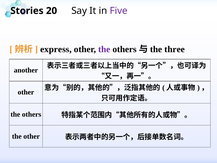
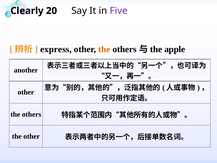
Stories: Stories -> Clearly (27, 11)
the colour: purple -> orange (104, 49)
three: three -> apple (175, 49)
